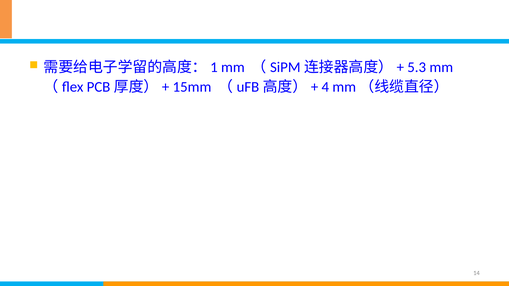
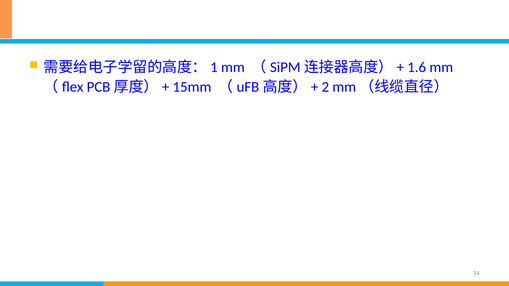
5.3: 5.3 -> 1.6 (417, 67)
4: 4 -> 2 (325, 87)
